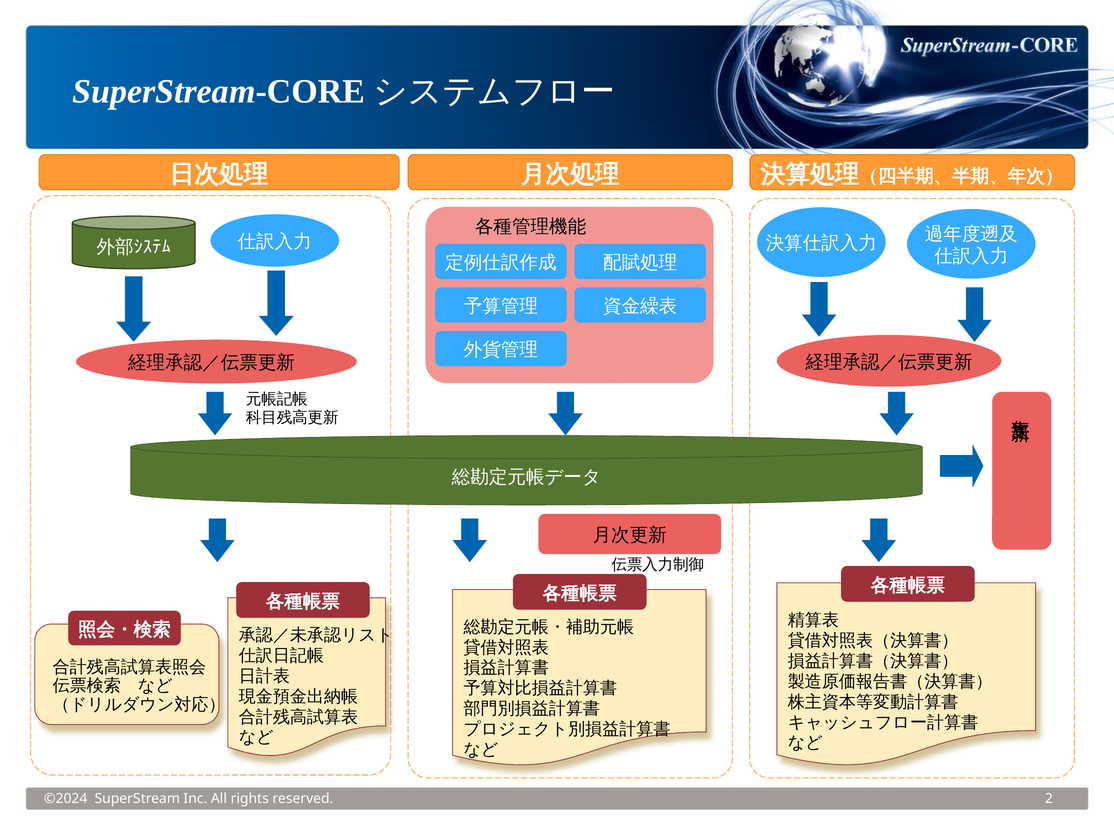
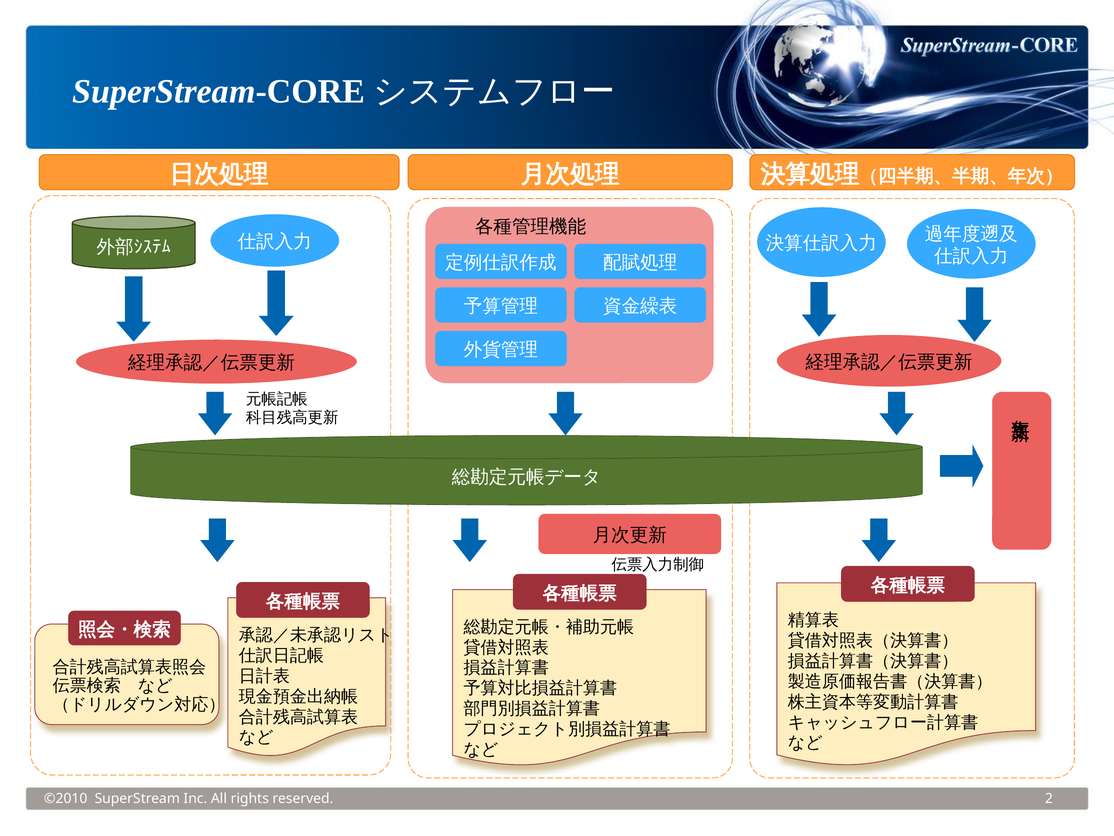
©2024: ©2024 -> ©2010 (66, 798)
